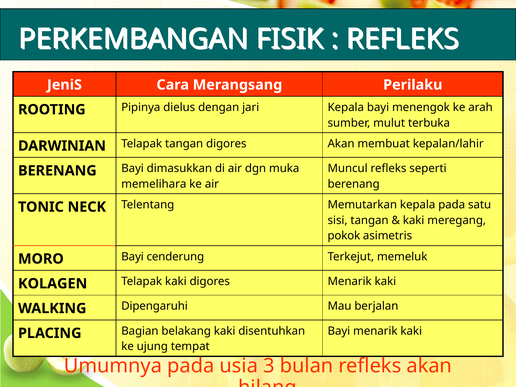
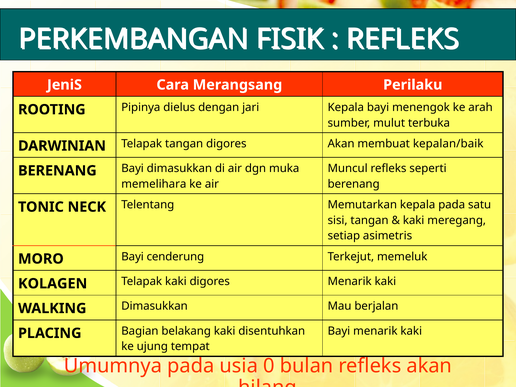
kepalan/lahir: kepalan/lahir -> kepalan/baik (448, 144)
pokok: pokok -> setiap (344, 236)
WALKING Dipengaruhi: Dipengaruhi -> Dimasukkan (155, 306)
3: 3 -> 0 (269, 366)
